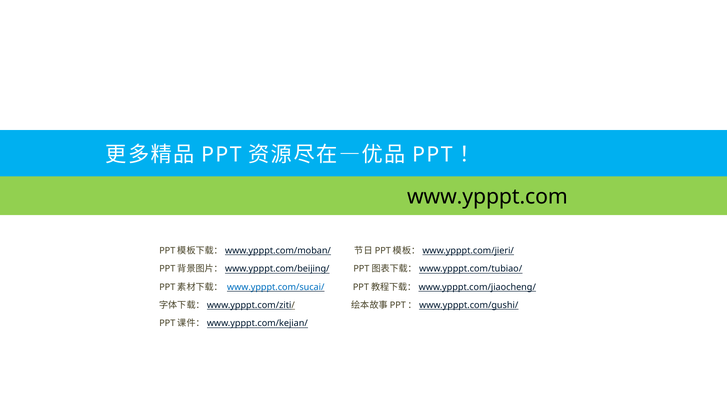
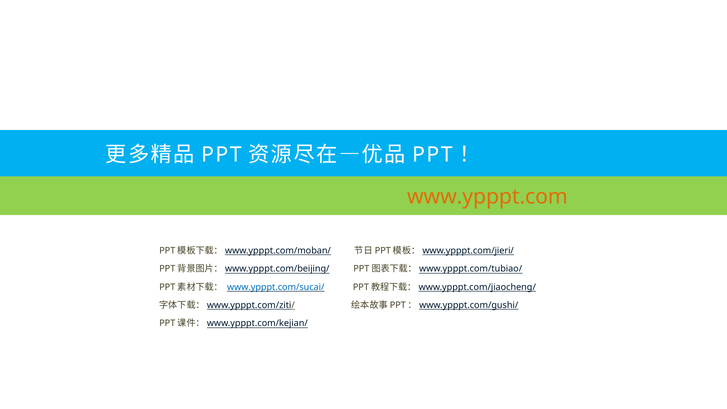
www.ypppt.com colour: black -> orange (487, 197)
